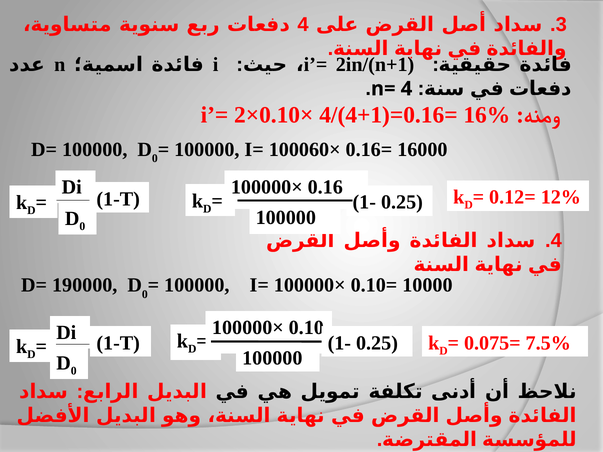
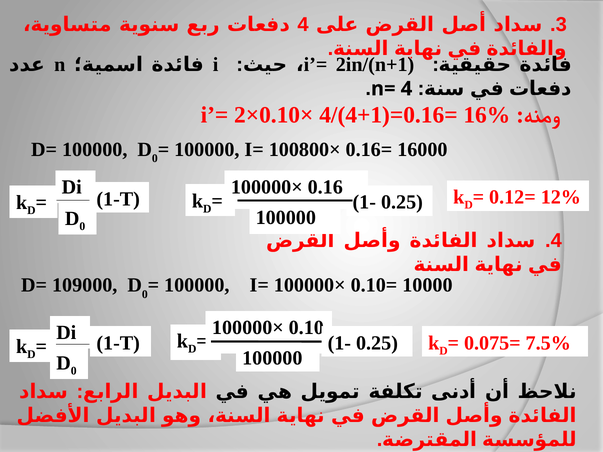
100060×: 100060× -> 100800× (305, 150)
190000: 190000 -> 109000 (85, 285)
